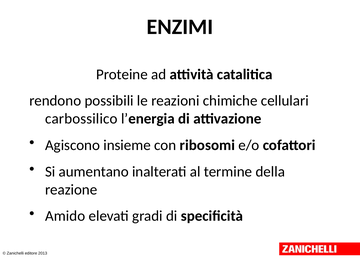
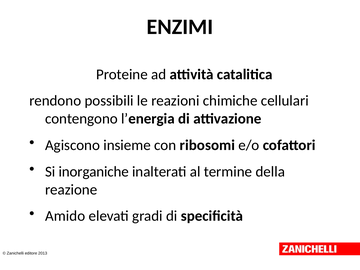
carbossilico: carbossilico -> contengono (81, 119)
aumentano: aumentano -> inorganiche (94, 172)
